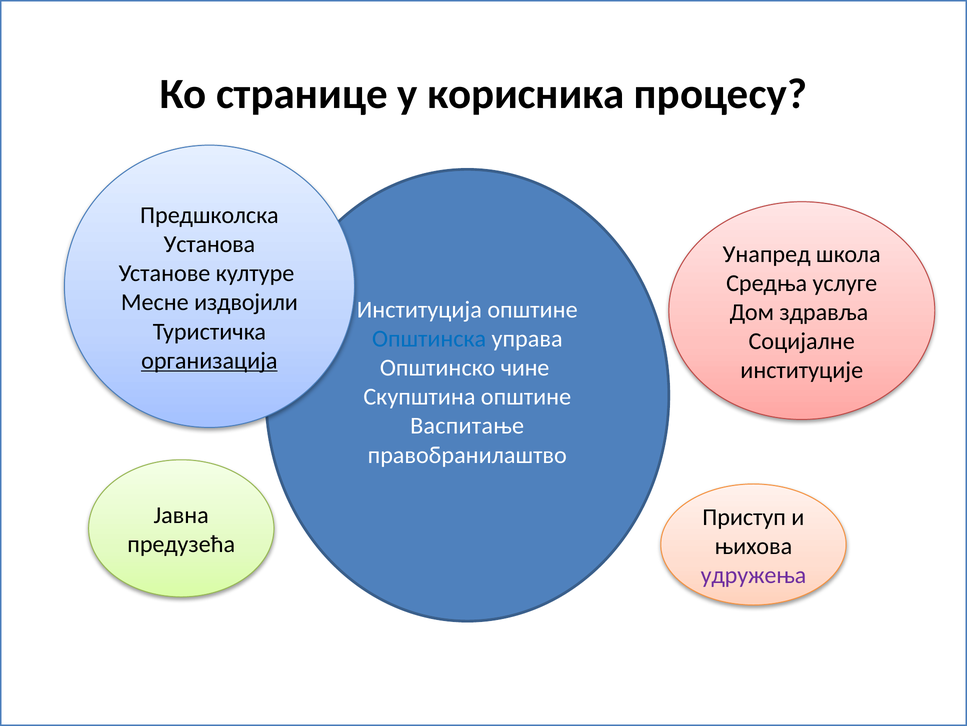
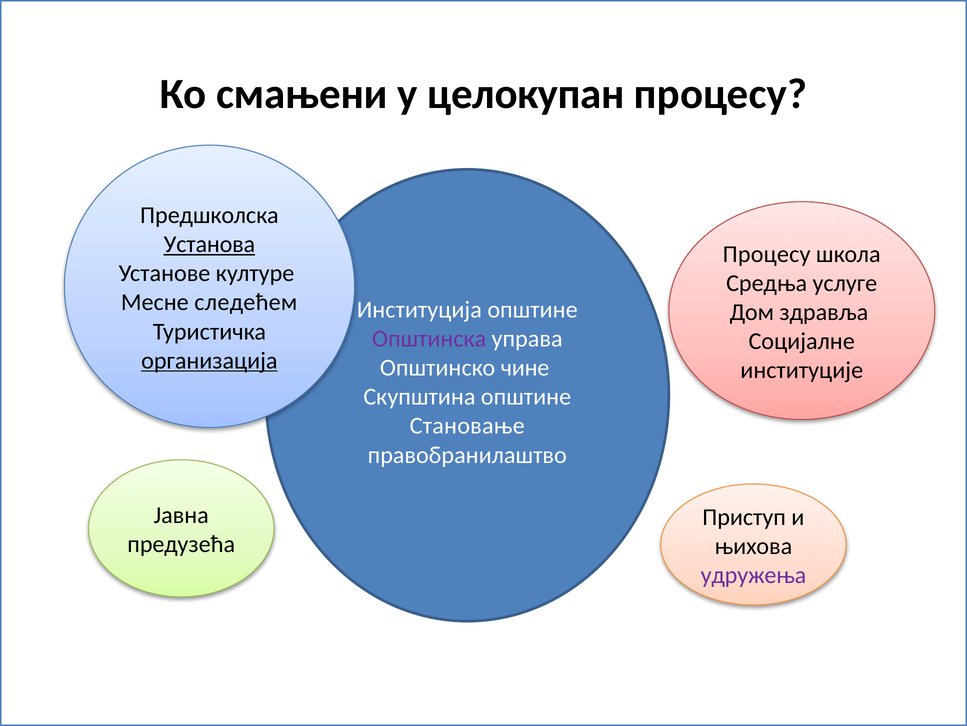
странице: странице -> смањени (302, 94)
корисника: корисника -> целокупан (526, 94)
Установа underline: none -> present (209, 244)
Унапред: Унапред -> Процесу (767, 254)
издвојили: издвојили -> следећем (246, 302)
Општинска colour: blue -> purple (429, 339)
Васпитање: Васпитање -> Становање (467, 426)
